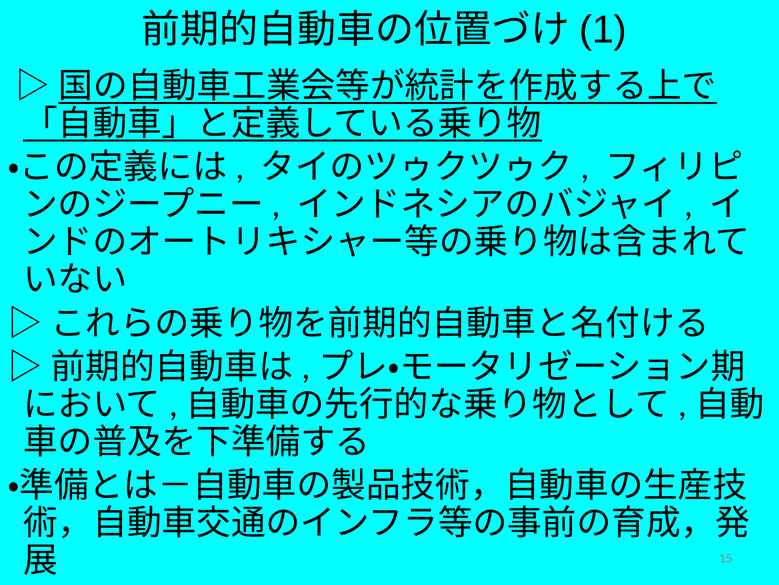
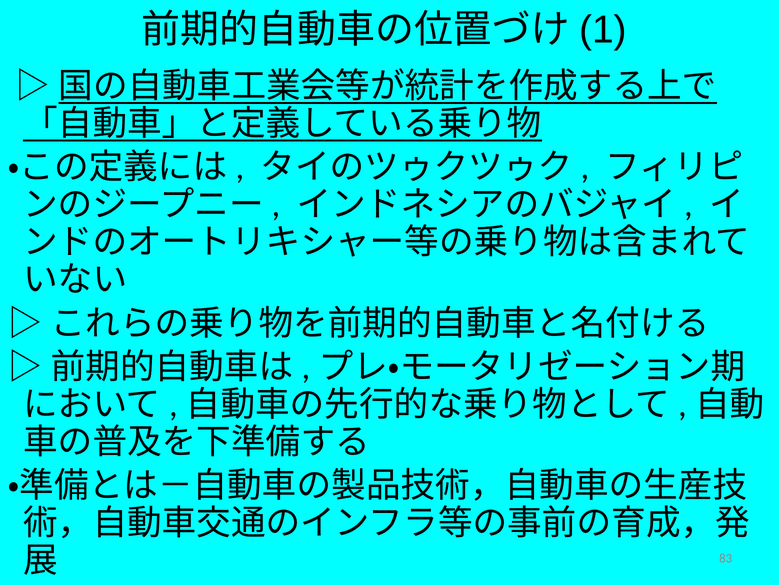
15: 15 -> 83 (726, 558)
